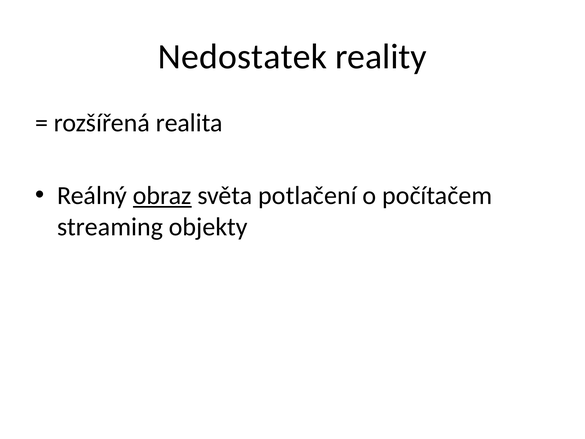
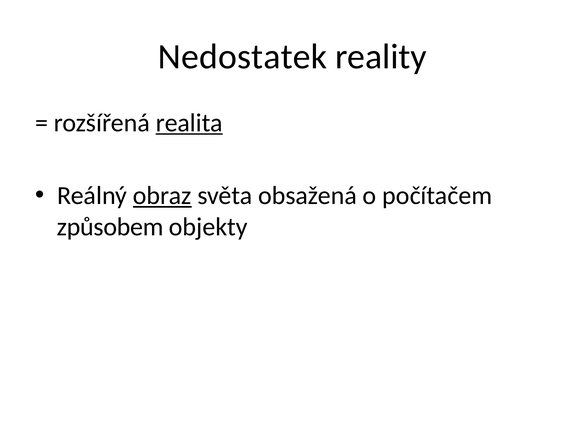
realita underline: none -> present (189, 123)
potlačení: potlačení -> obsažená (308, 196)
streaming: streaming -> způsobem (110, 227)
